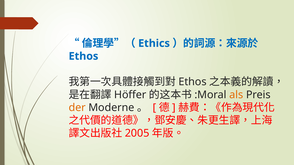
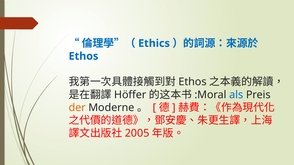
als colour: orange -> blue (236, 95)
